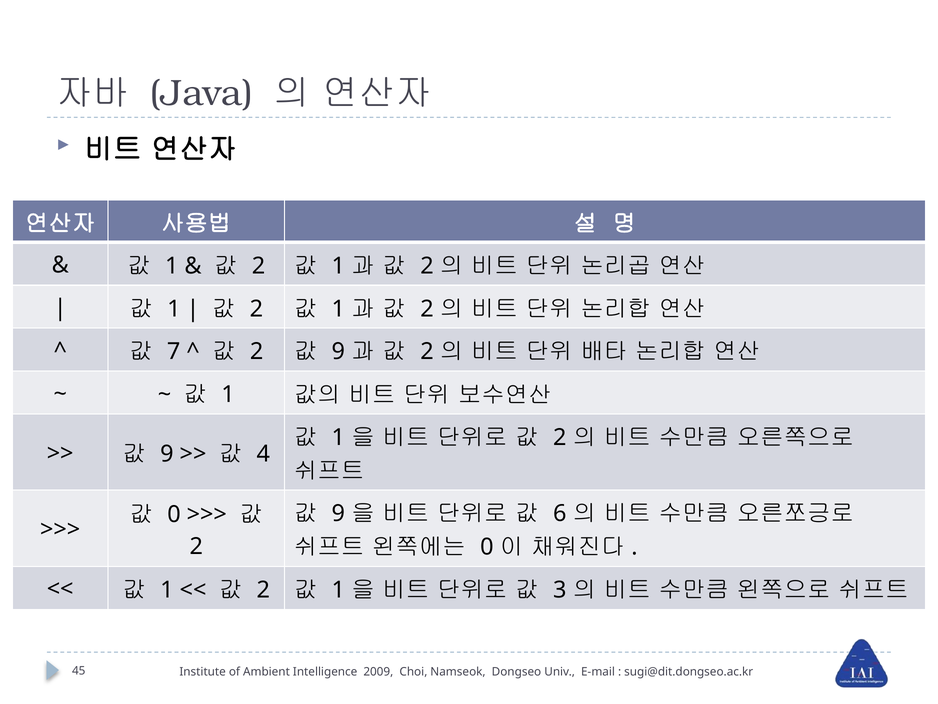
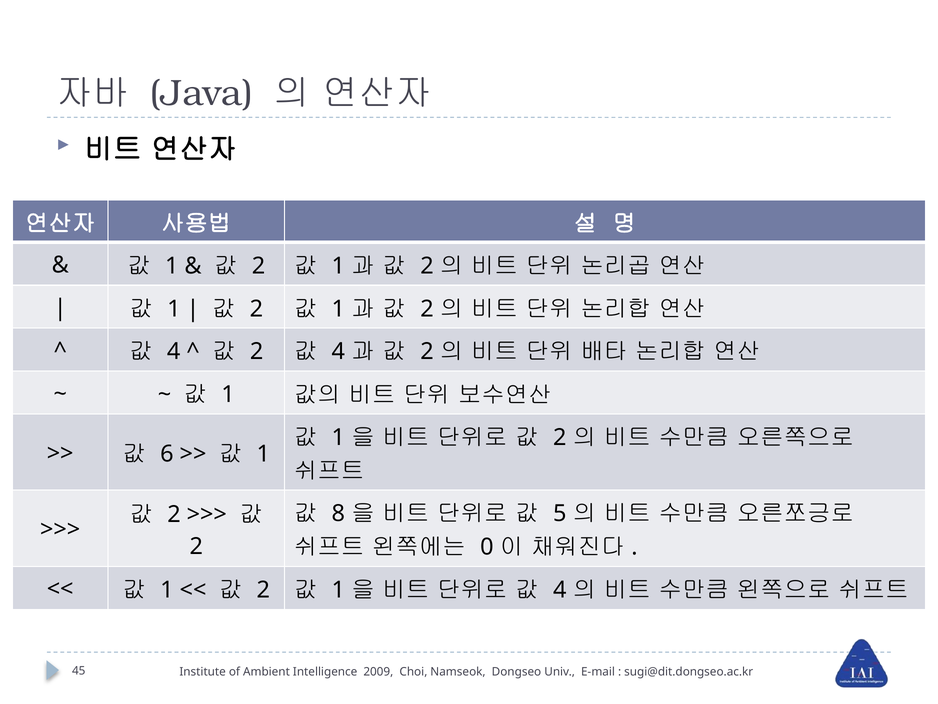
7: 7 -> 4 (174, 351)
9: 9 -> 4 (338, 351)
9: 9 -> 6 (167, 454)
4: 4 -> 1 (263, 454)
9: 9 -> 8 (338, 513)
6: 6 -> 5 (560, 513)
0: 0 -> 2 (174, 514)
3: 3 -> 4 (560, 590)
